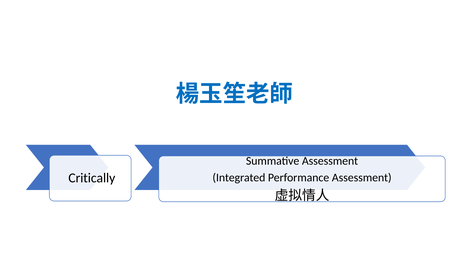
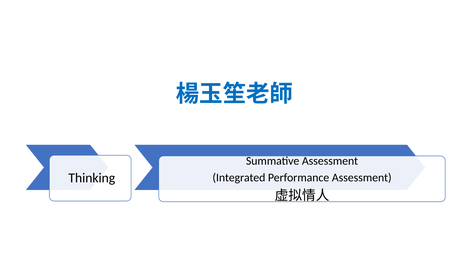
Critically: Critically -> Thinking (92, 178)
